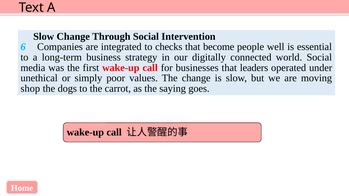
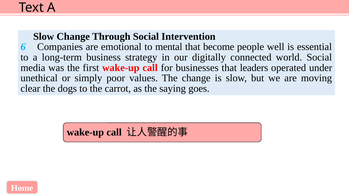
integrated: integrated -> emotional (121, 47)
checks: checks -> mental (169, 47)
shop: shop -> clear (30, 89)
